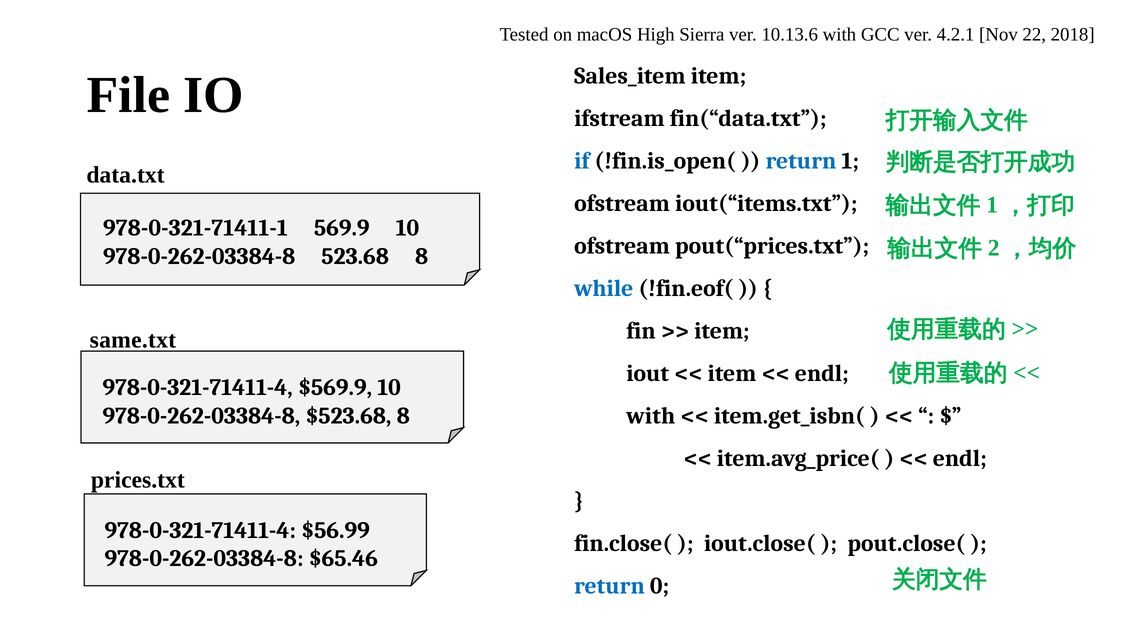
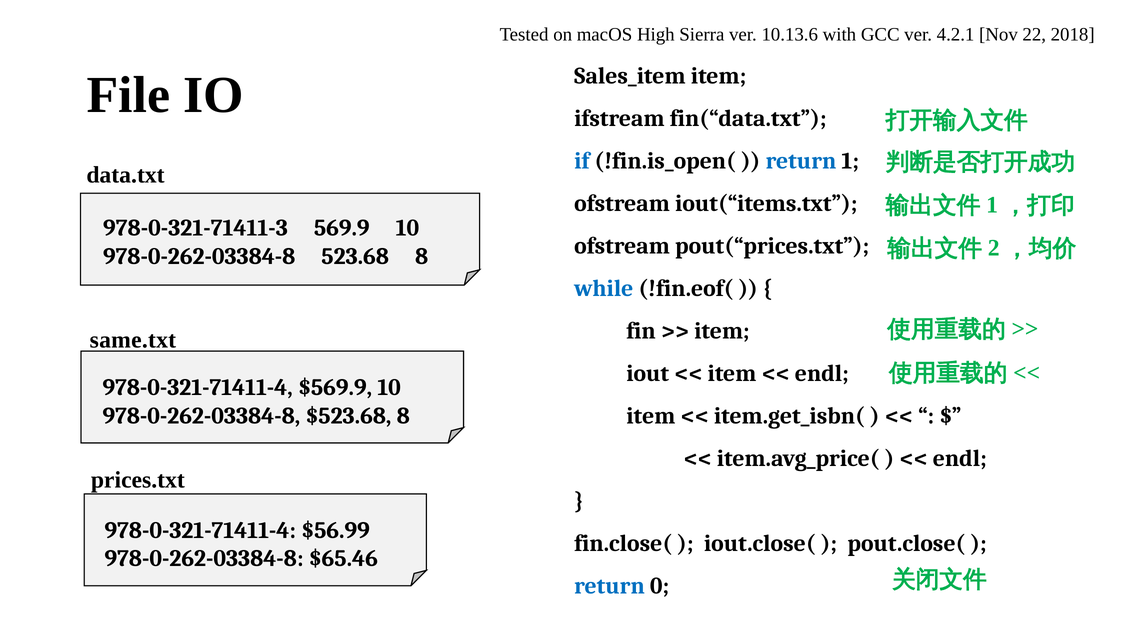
978-0-321-71411-1: 978-0-321-71411-1 -> 978-0-321-71411-3 (195, 228)
with: with -> item (651, 416)
